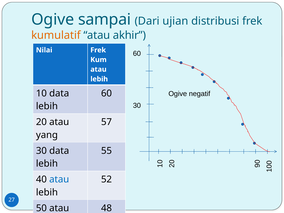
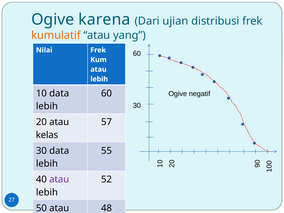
sampai: sampai -> karena (104, 20)
akhir: akhir -> yang (129, 35)
yang: yang -> kelas (47, 135)
atau colour: blue -> purple (59, 179)
